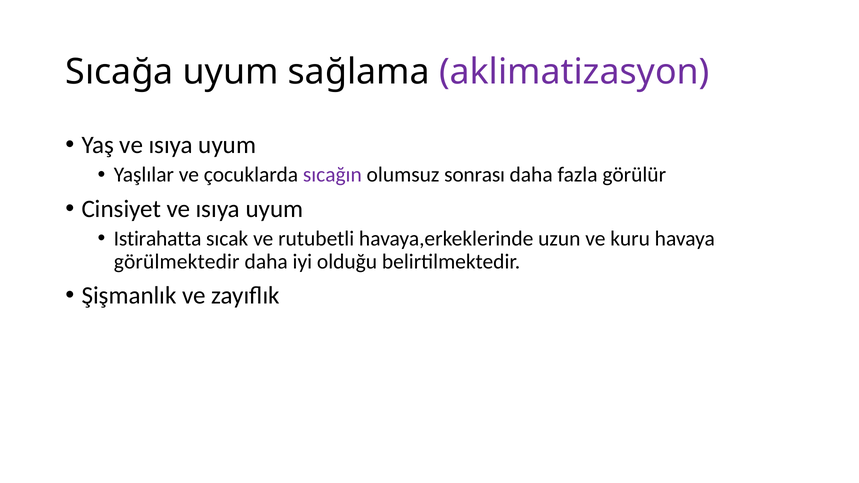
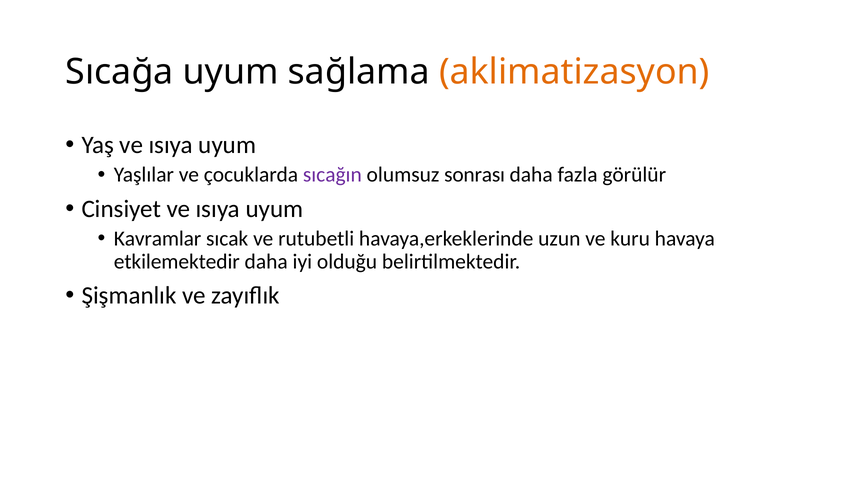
aklimatizasyon colour: purple -> orange (574, 72)
Istirahatta: Istirahatta -> Kavramlar (158, 239)
görülmektedir: görülmektedir -> etkilemektedir (177, 262)
